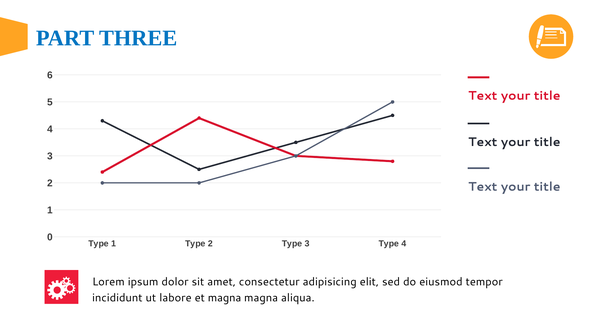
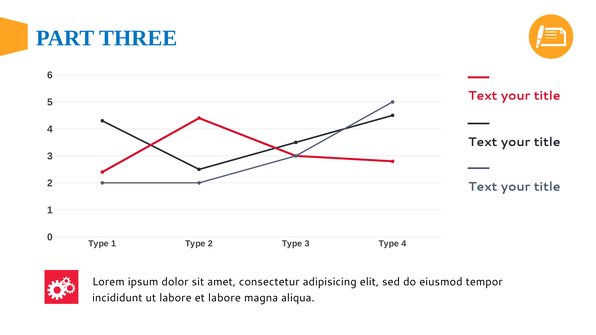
et magna: magna -> labore (224, 298)
